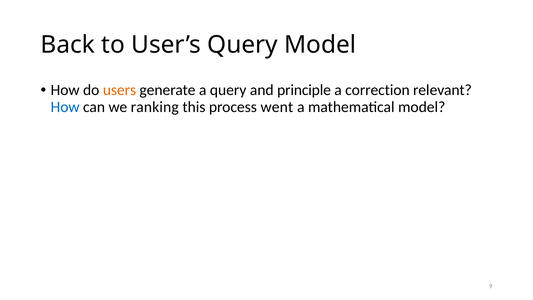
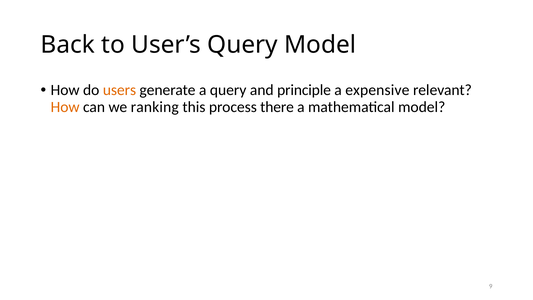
correction: correction -> expensive (377, 90)
How colour: blue -> orange (65, 107)
went: went -> there (277, 107)
